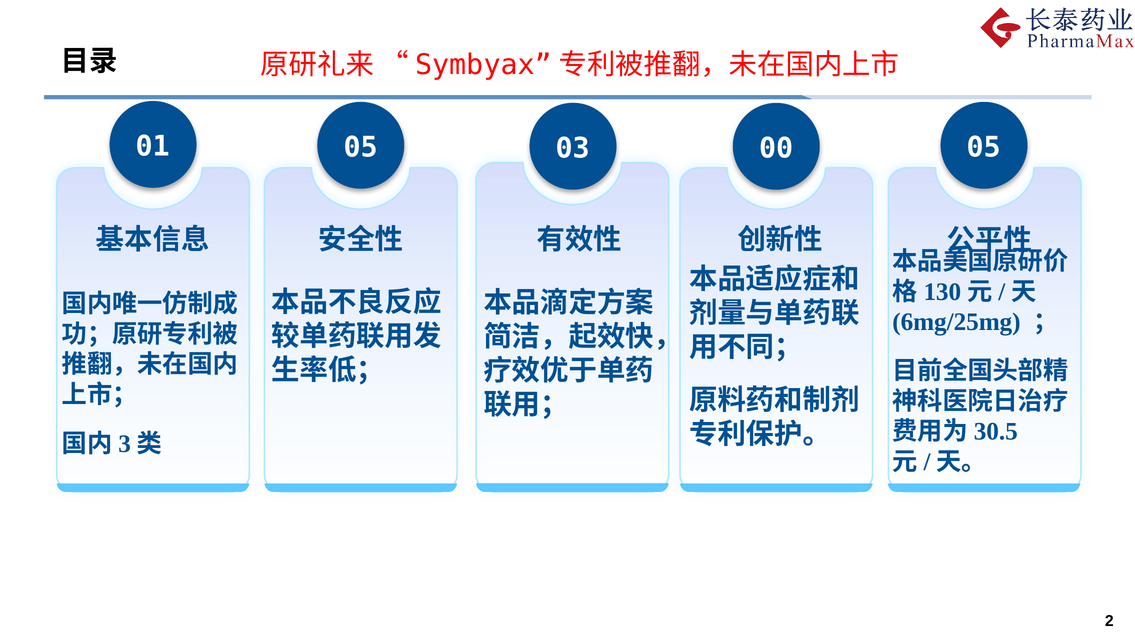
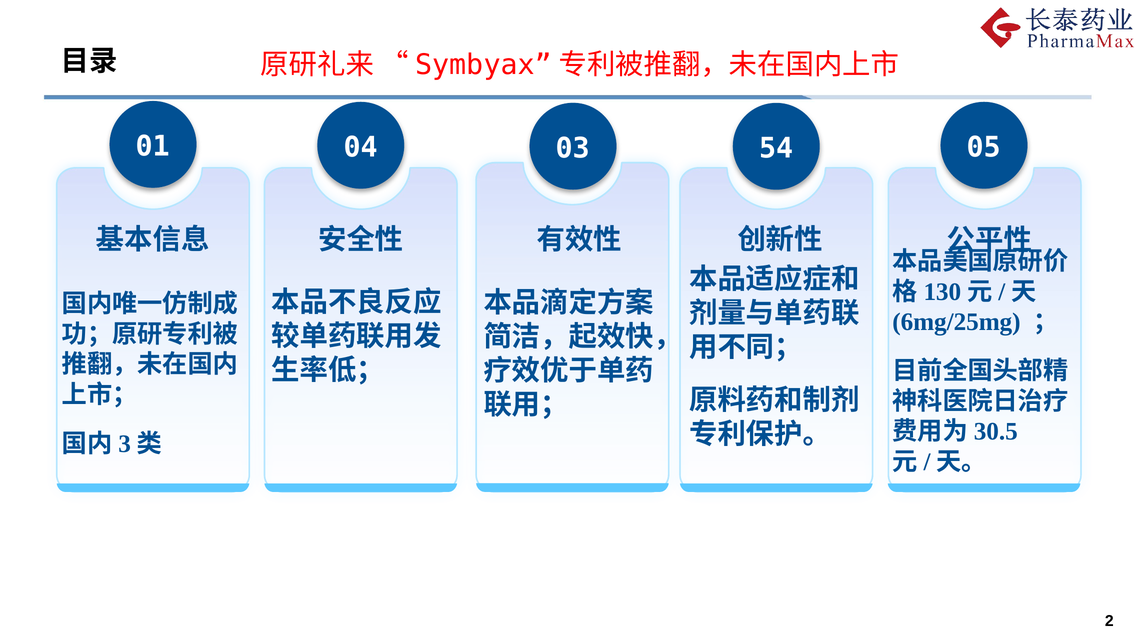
05: 05 -> 04 (361, 147)
00: 00 -> 54 (776, 148)
